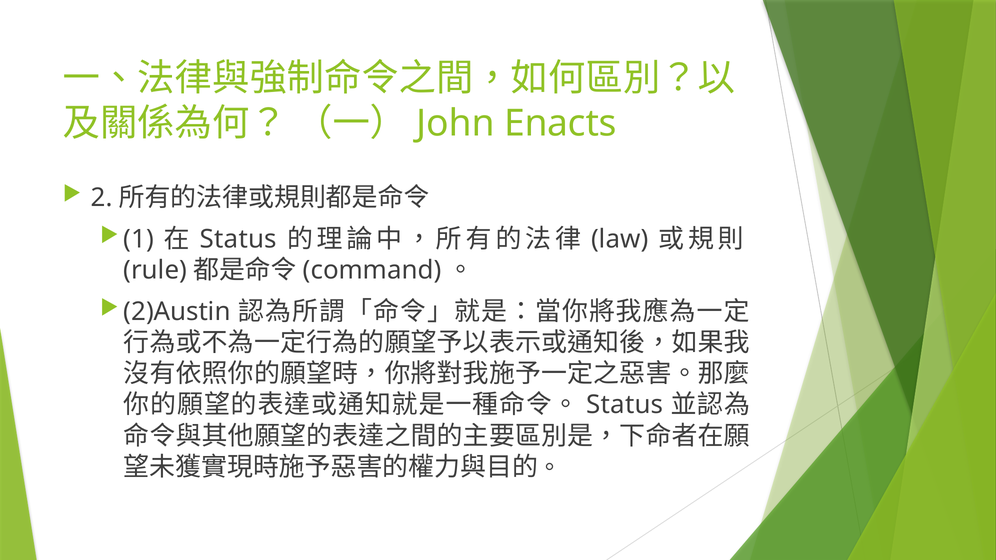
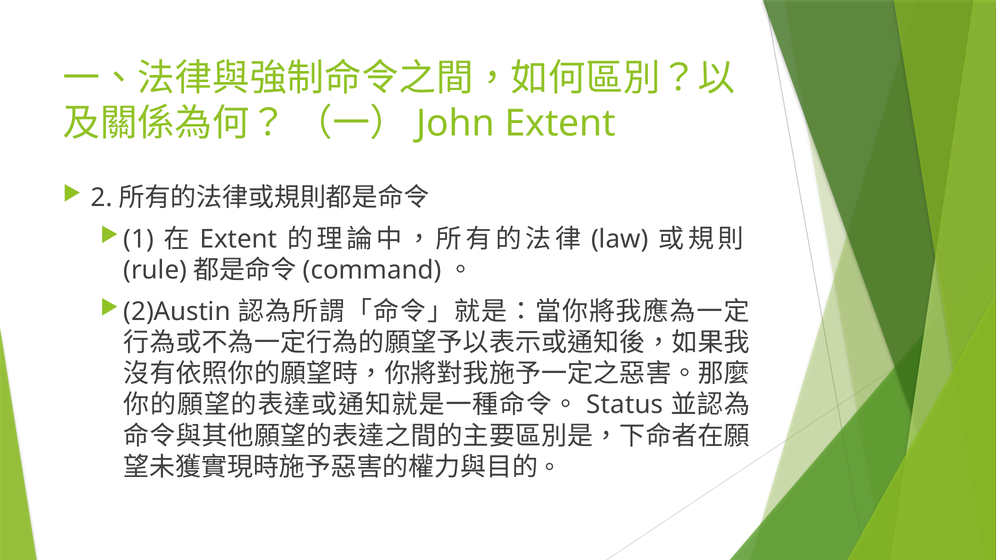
Enacts: Enacts -> Extent (560, 123)
Status: Status -> Extent (238, 239)
